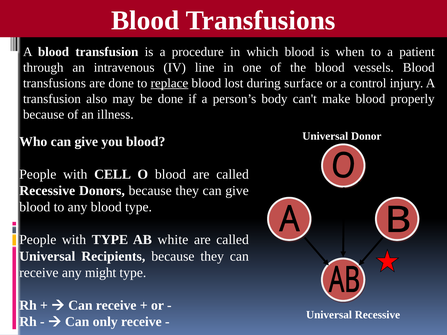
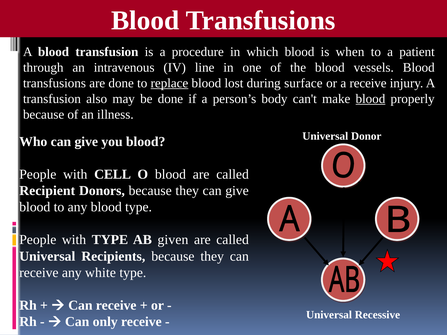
a control: control -> receive (368, 83)
blood underline: none -> present (370, 99)
Recessive: Recessive -> Recipient (47, 191)
white: white -> given (173, 240)
might: might -> white (100, 273)
